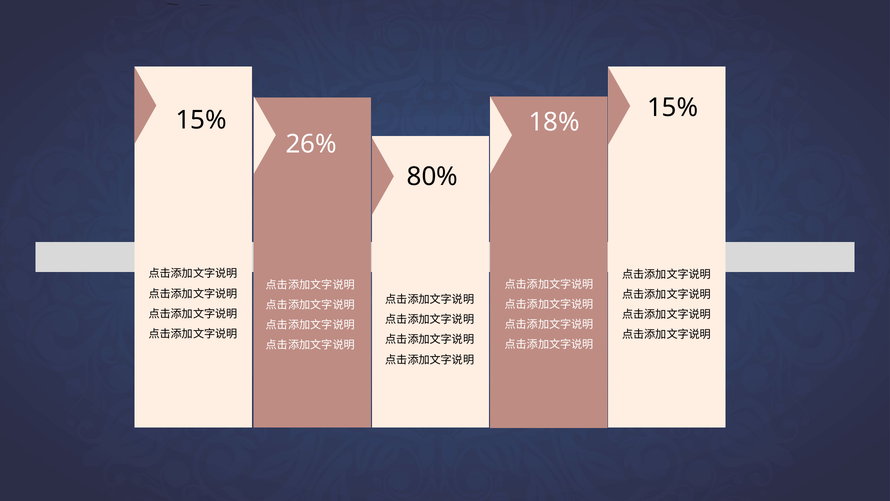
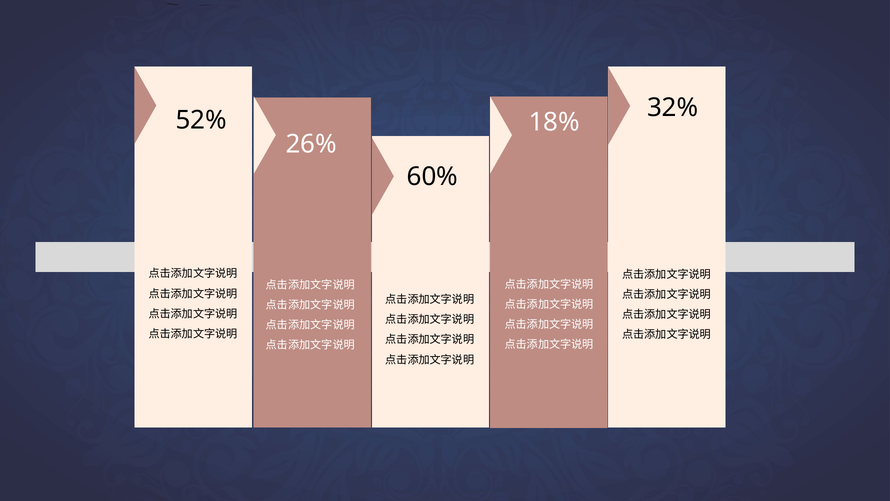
15%: 15% -> 32% (673, 107)
15%: 15% -> 52% (201, 120)
80%: 80% -> 60% (432, 176)
